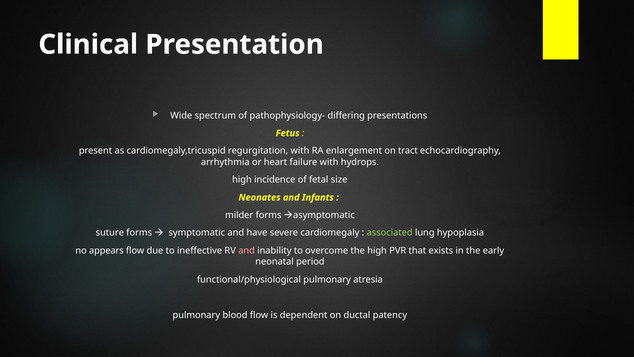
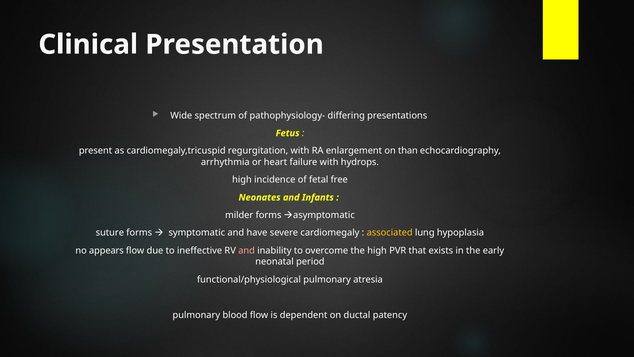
tract: tract -> than (408, 151)
size: size -> free (339, 180)
associated colour: light green -> yellow (390, 233)
